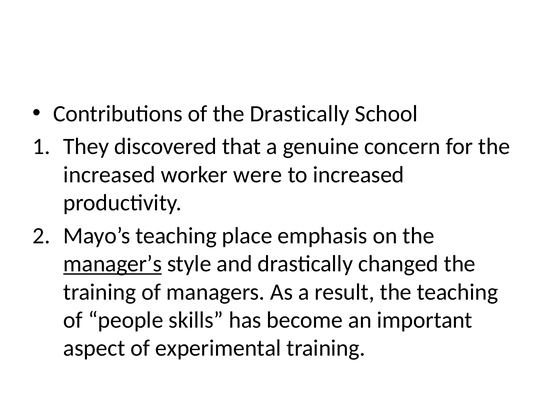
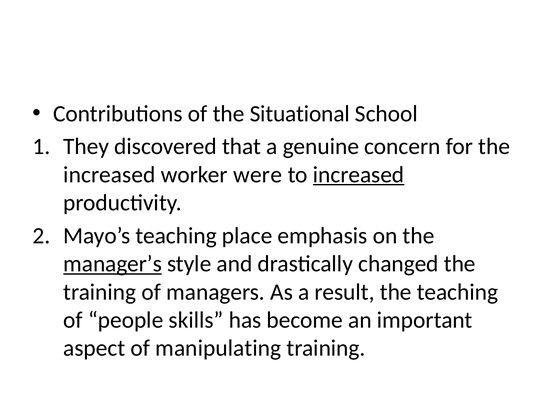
the Drastically: Drastically -> Situational (300, 114)
increased underline: none -> present (359, 175)
experimental: experimental -> manipulating (218, 348)
